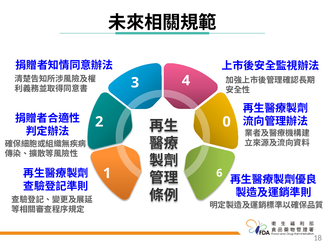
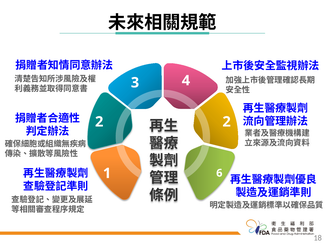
2 0: 0 -> 2 (227, 122)
